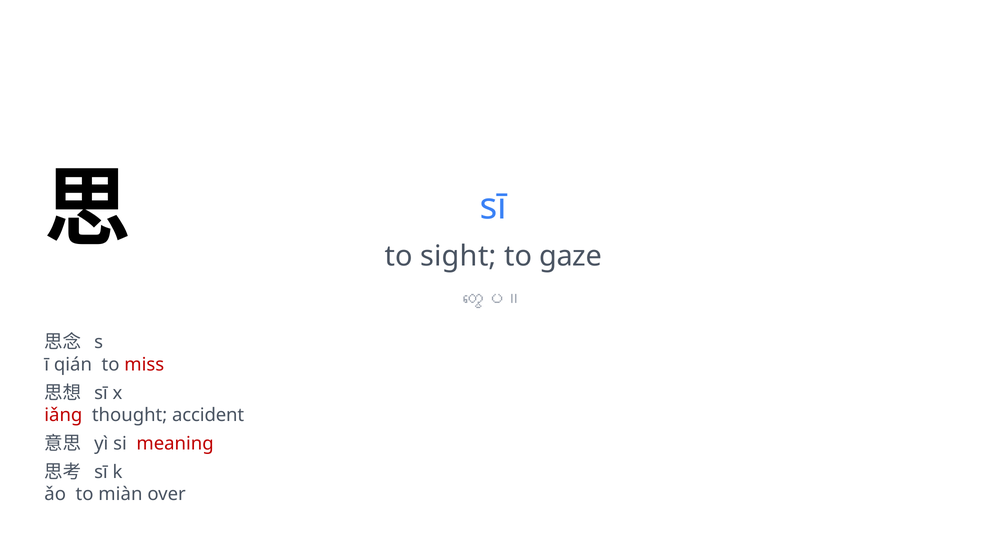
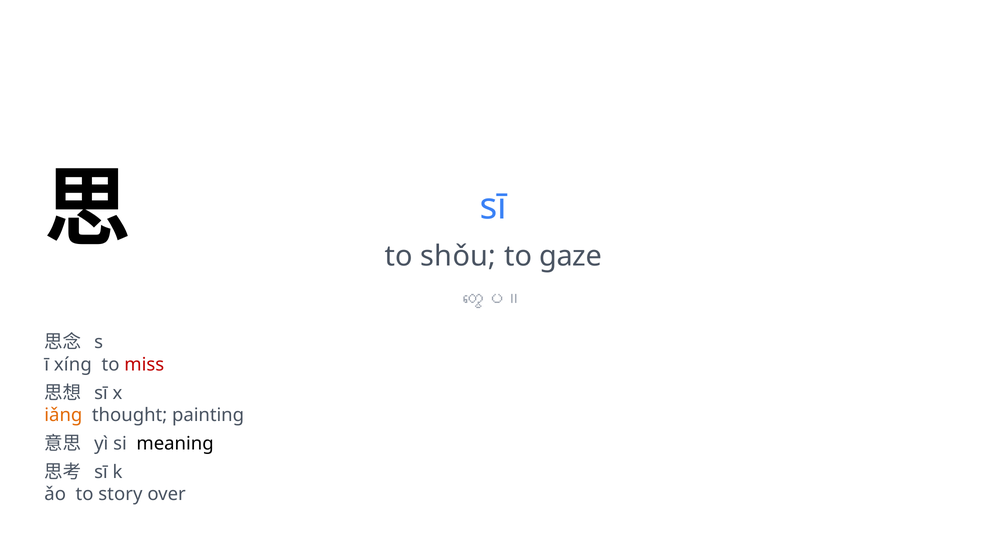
sight: sight -> shǒu (458, 257)
qián: qián -> xíng (73, 365)
iǎng colour: red -> orange (63, 415)
accident: accident -> painting (208, 415)
meaning colour: red -> black (175, 444)
miàn: miàn -> story (120, 495)
